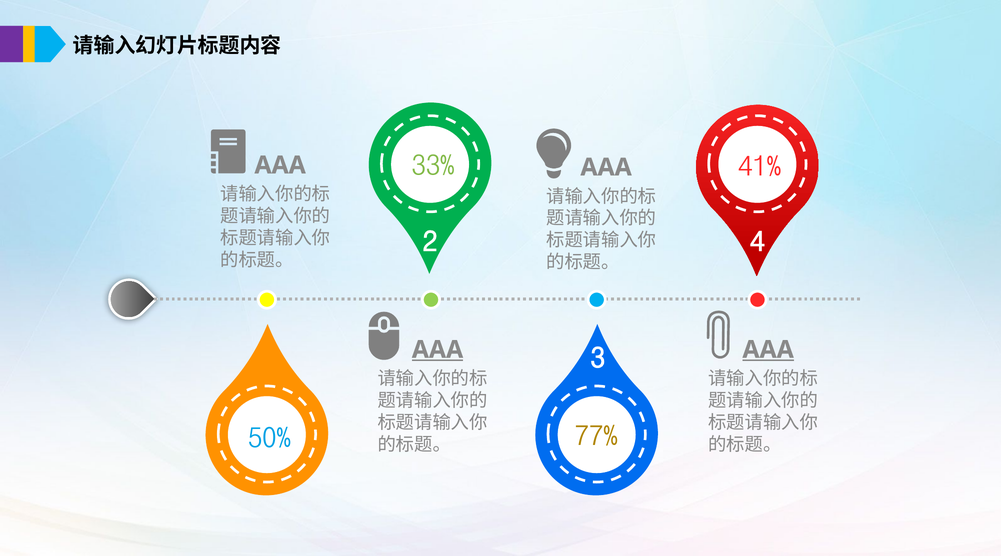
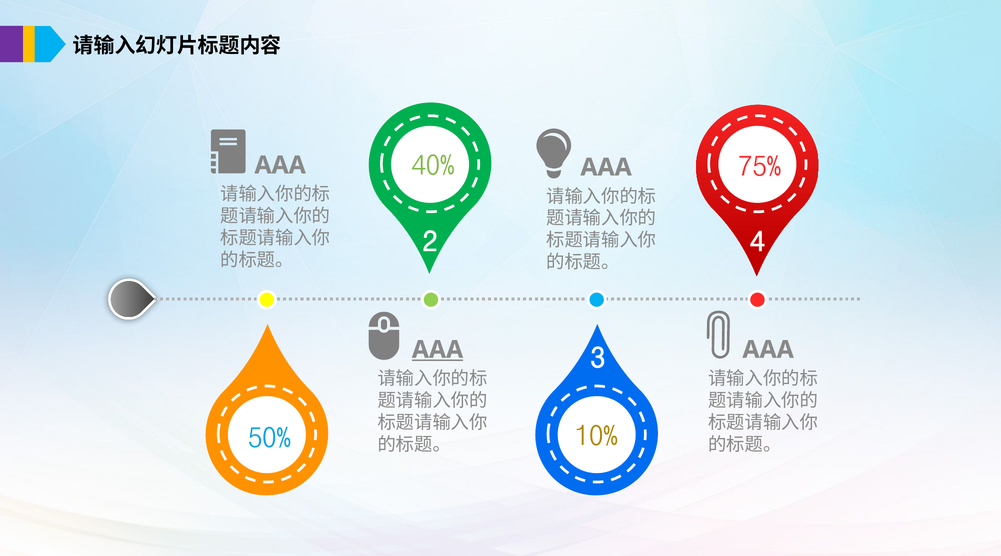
33%: 33% -> 40% (433, 166)
41%: 41% -> 75% (760, 167)
AAA underline: present -> none (768, 350)
77%: 77% -> 10% (596, 436)
